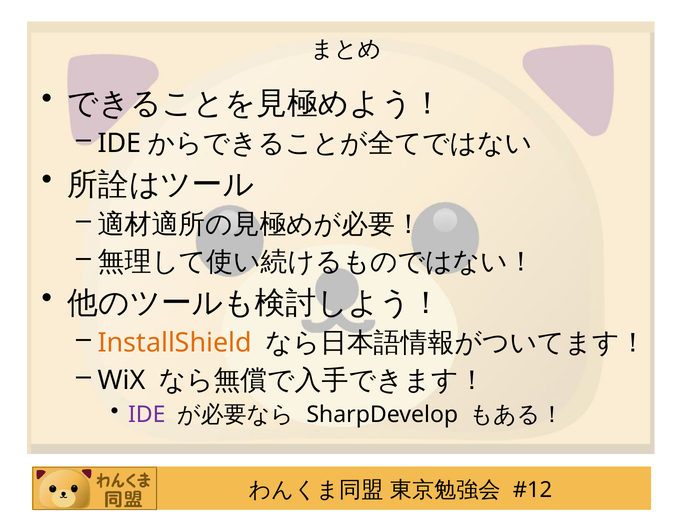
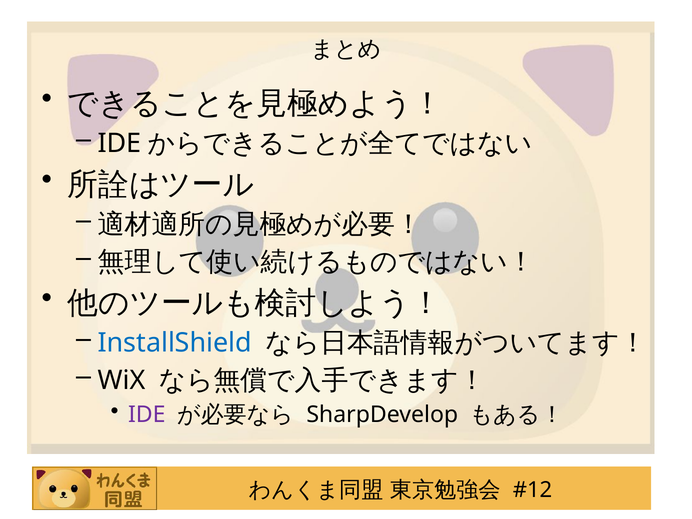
InstallShield colour: orange -> blue (175, 343)
